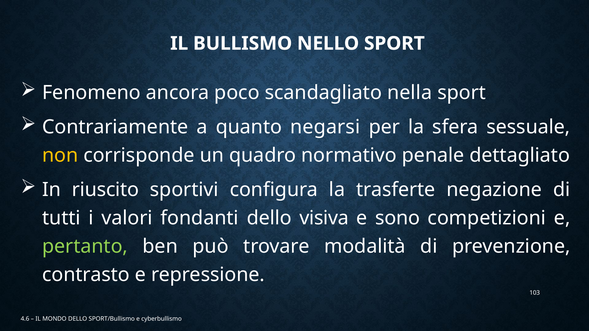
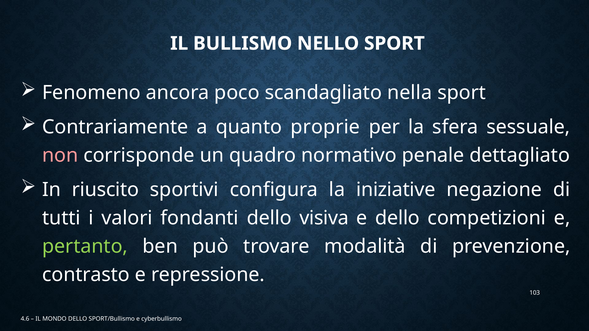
negarsi: negarsi -> proprie (325, 127)
non colour: yellow -> pink (60, 156)
trasferte: trasferte -> iniziative (396, 190)
e sono: sono -> dello (398, 218)
